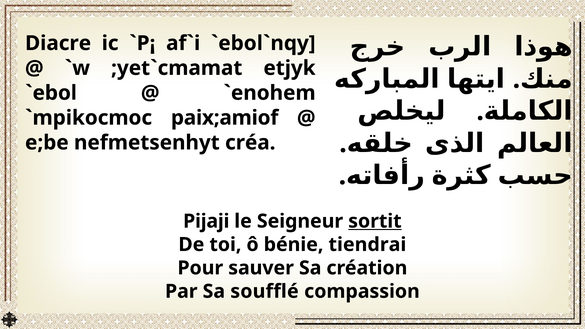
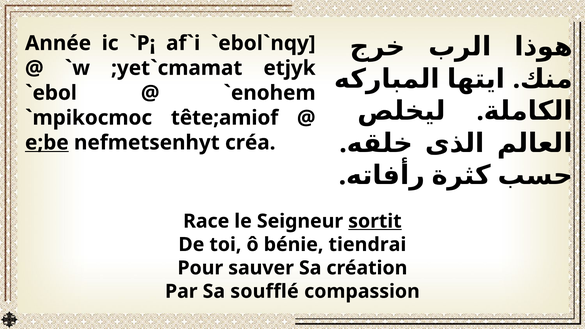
Diacre: Diacre -> Année (58, 43)
paix;amiof: paix;amiof -> tête;amiof (225, 118)
e;be underline: none -> present (47, 143)
Pijaji: Pijaji -> Race (206, 221)
